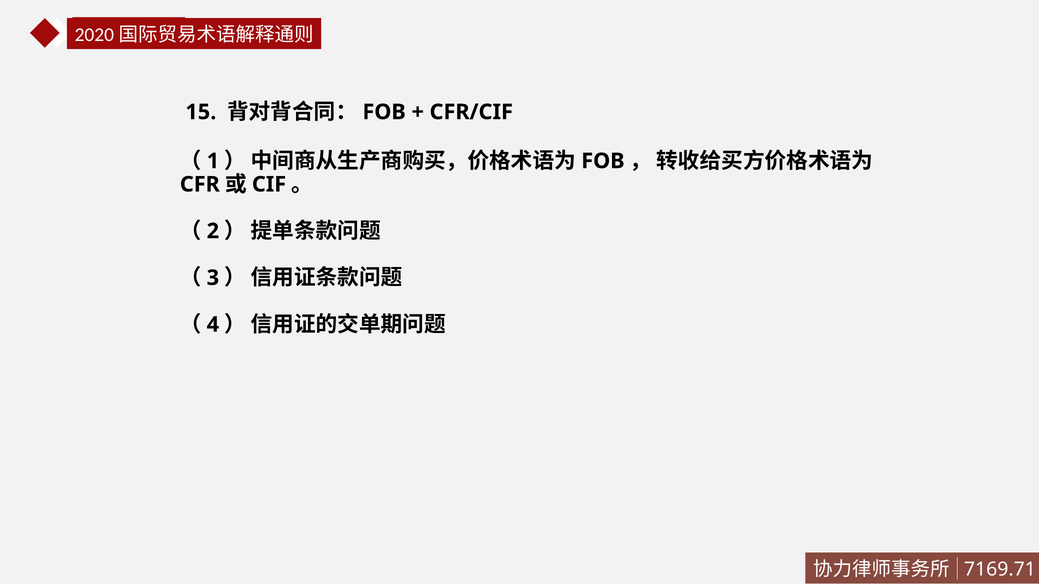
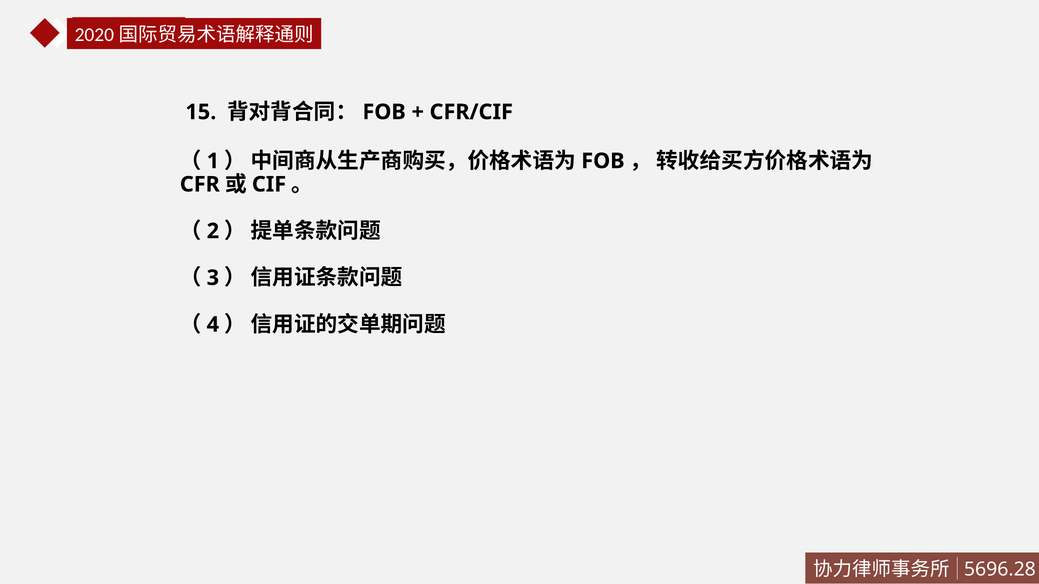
7169.71: 7169.71 -> 5696.28 (1000, 570)
